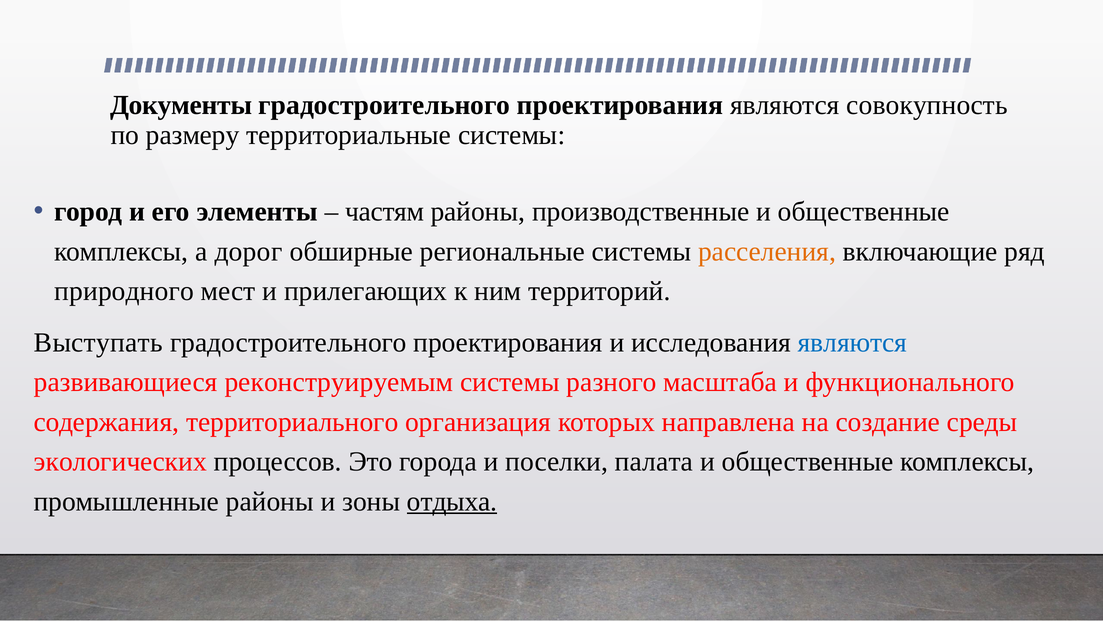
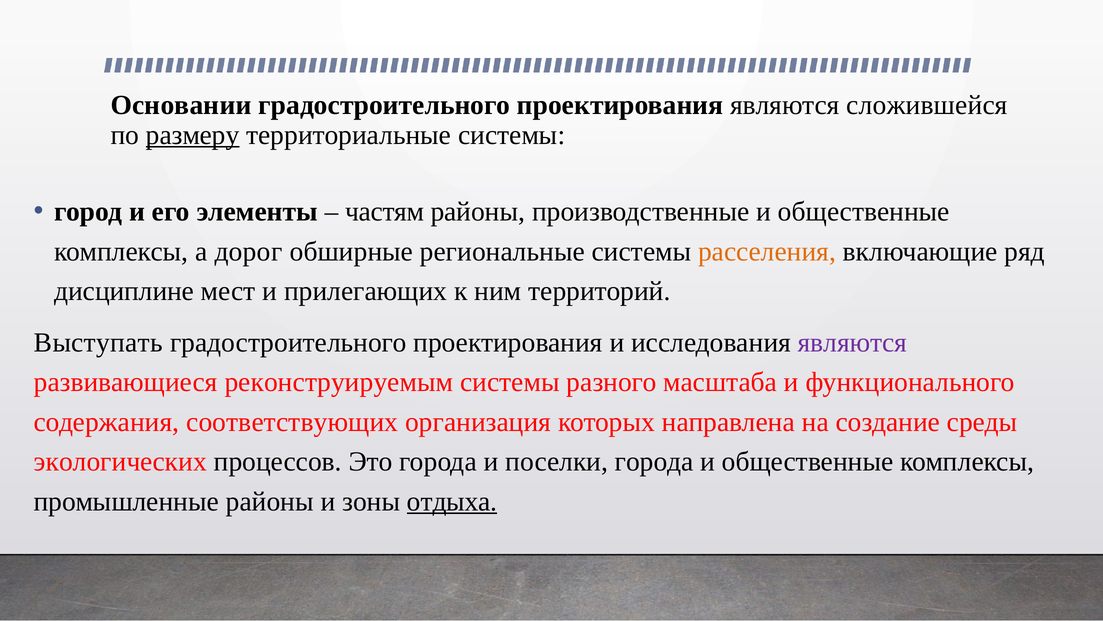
Документы: Документы -> Основании (181, 105)
совокупность: совокупность -> сложившейся (927, 105)
размеру underline: none -> present (193, 135)
природного: природного -> дисциплине (124, 291)
являются colour: blue -> purple (852, 342)
территориального: территориального -> соответствующих (292, 422)
поселки палата: палата -> города (654, 461)
